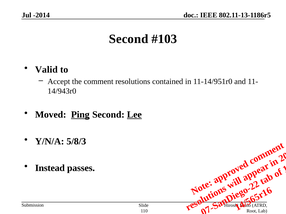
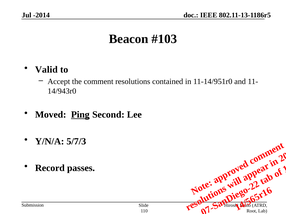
Second: Second -> Beacon (129, 39)
Lee underline: present -> none (134, 115)
5/8/3: 5/8/3 -> 5/7/3 (76, 142)
Instead: Instead -> Record (50, 168)
